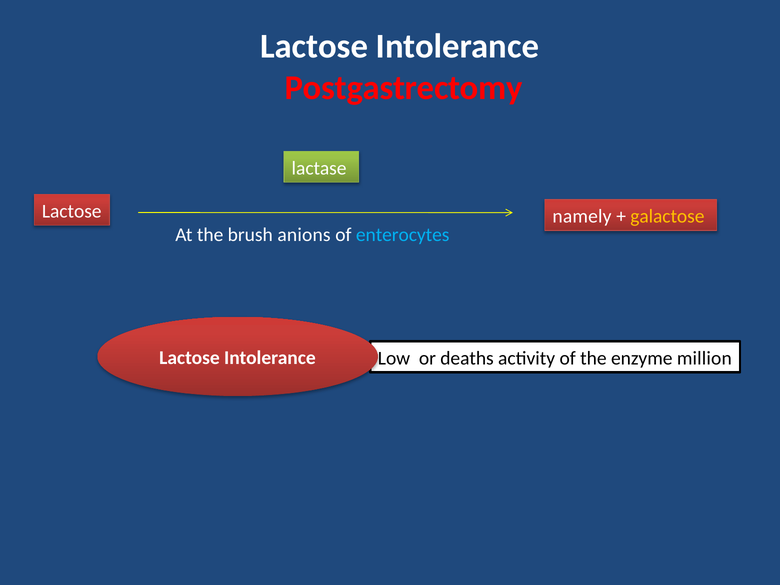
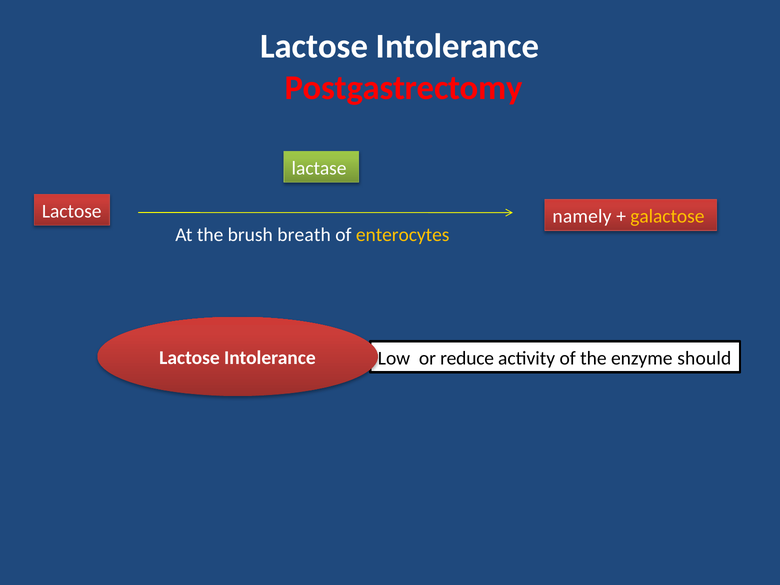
anions: anions -> breath (304, 235)
enterocytes colour: light blue -> yellow (403, 235)
deaths: deaths -> reduce (467, 358)
million: million -> should (704, 358)
